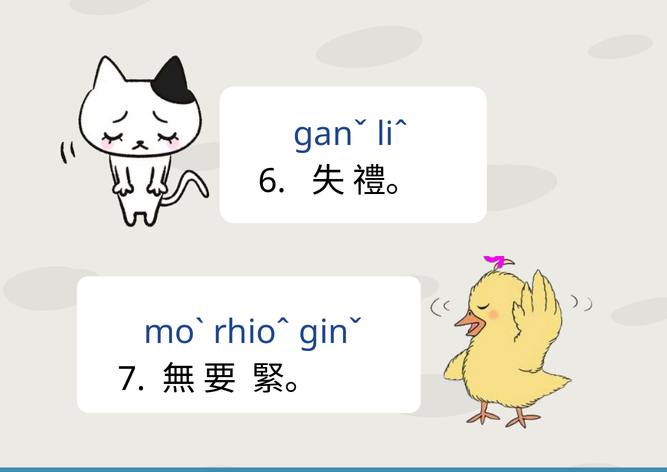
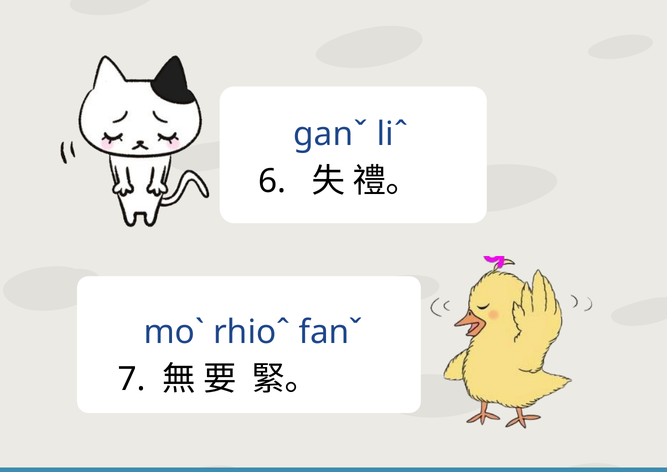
ginˇ: ginˇ -> fanˇ (331, 333)
